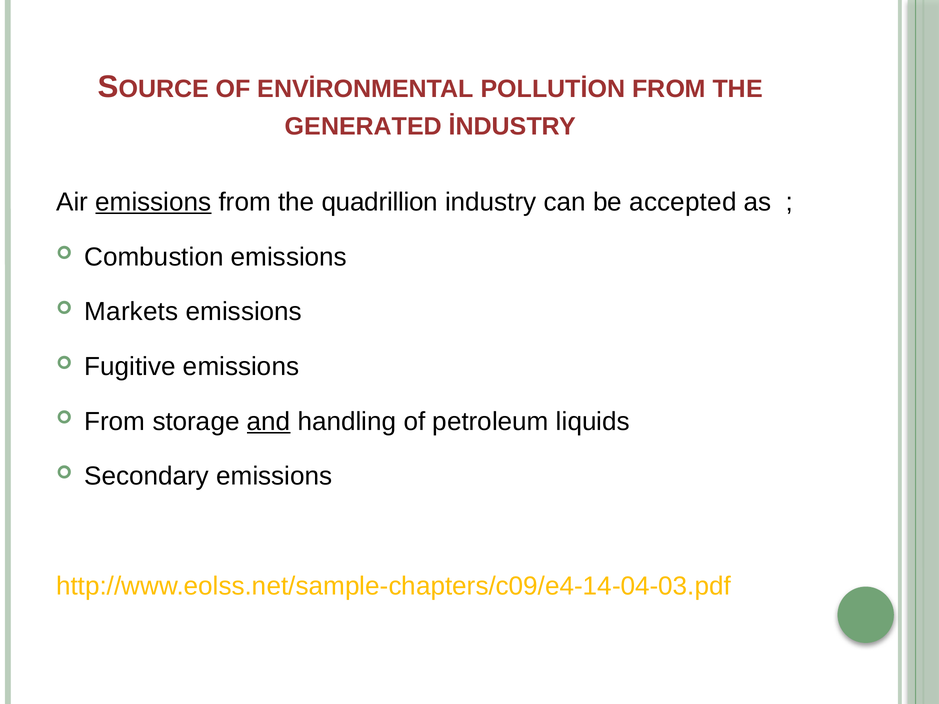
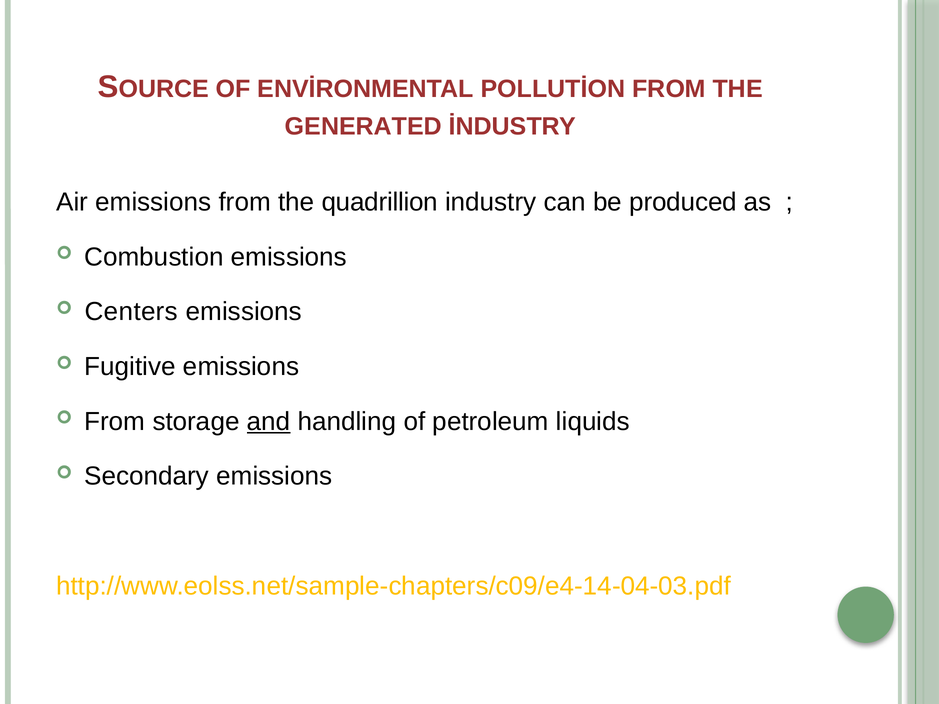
emissions underline: present -> none (153, 202)
accepted: accepted -> produced (683, 202)
Markets: Markets -> Centers (131, 312)
